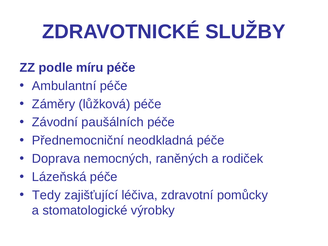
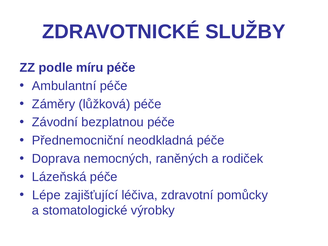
paušálních: paušálních -> bezplatnou (113, 122)
Tedy: Tedy -> Lépe (46, 195)
